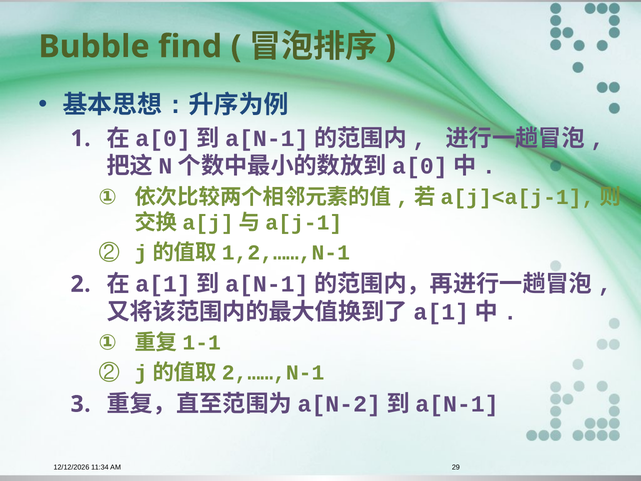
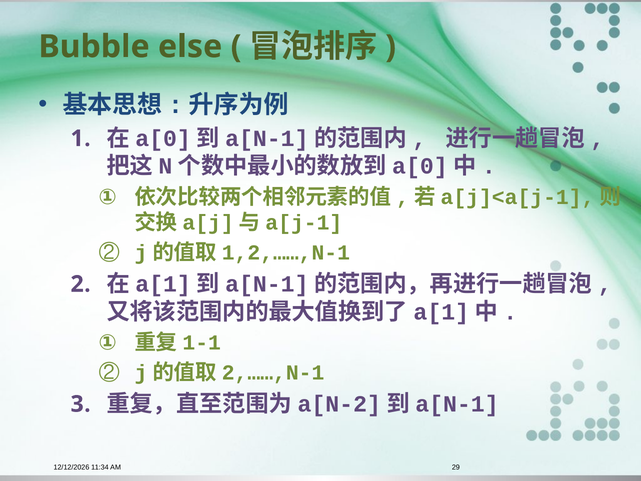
find: find -> else (190, 47)
